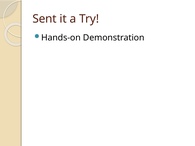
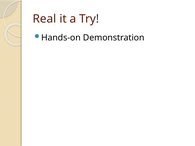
Sent: Sent -> Real (44, 19)
